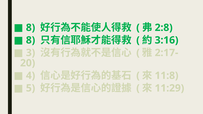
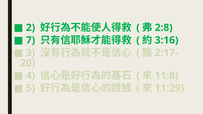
8: 8 -> 2 (31, 28)
8: 8 -> 7 (31, 40)
